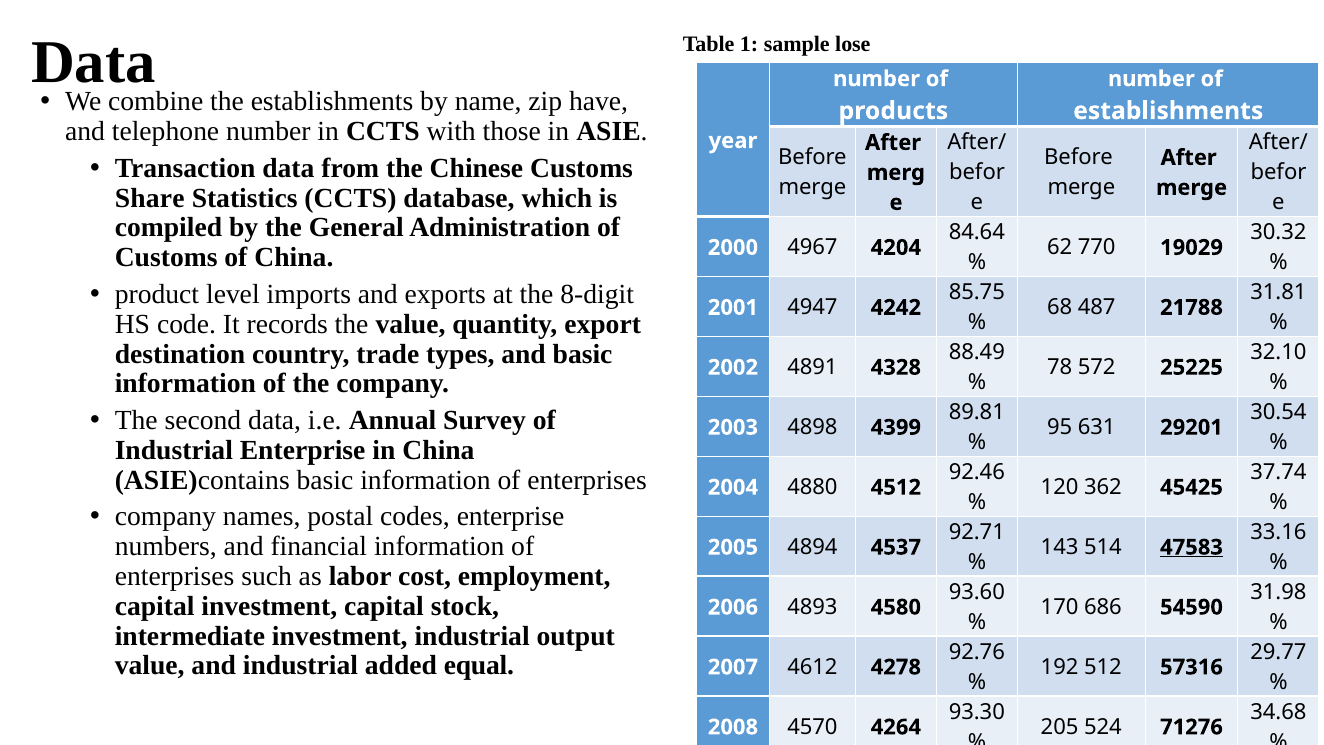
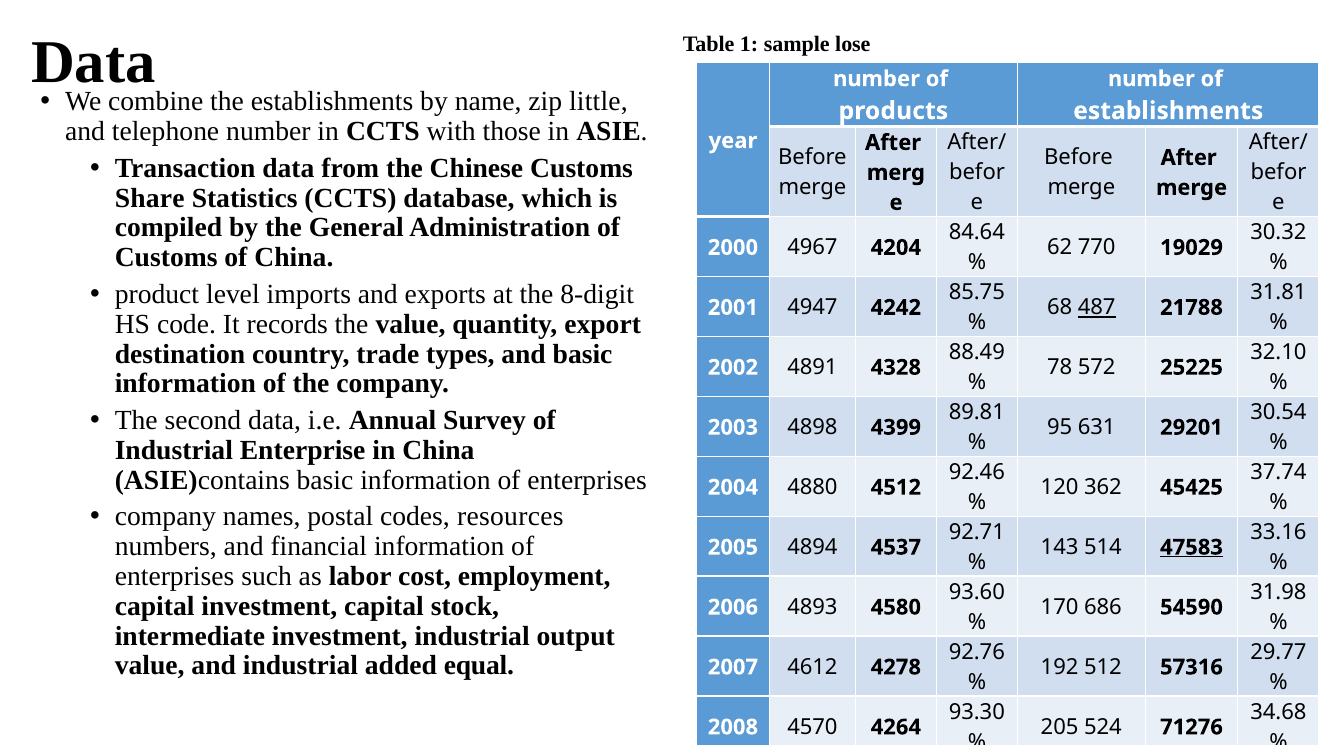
have: have -> little (598, 102)
487 underline: none -> present (1097, 307)
codes enterprise: enterprise -> resources (510, 517)
